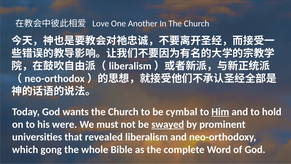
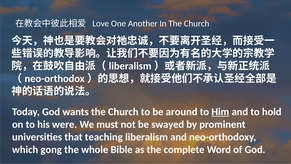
cymbal: cymbal -> around (182, 112)
swayed underline: present -> none (168, 124)
revealed: revealed -> teaching (104, 137)
